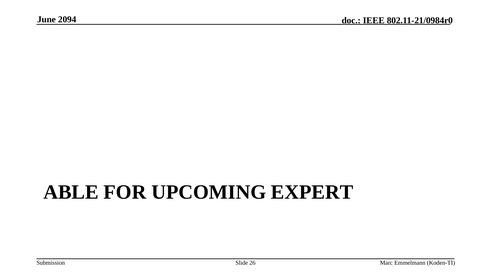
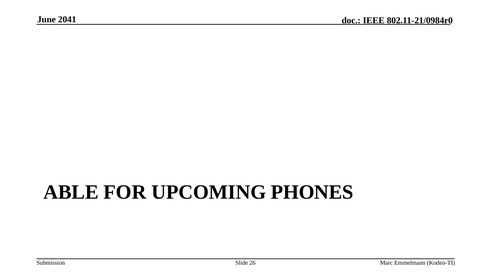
2094: 2094 -> 2041 (67, 19)
EXPERT: EXPERT -> PHONES (312, 192)
